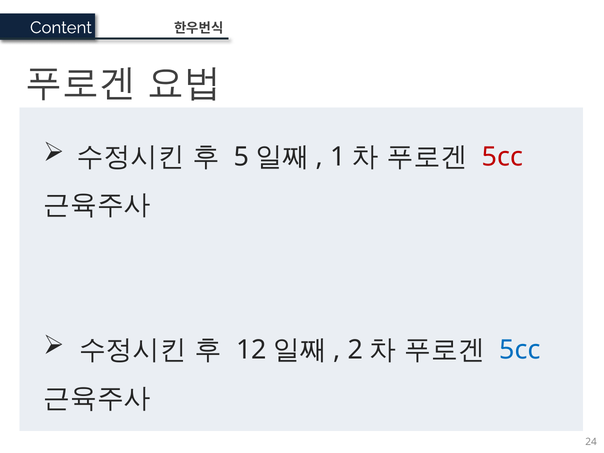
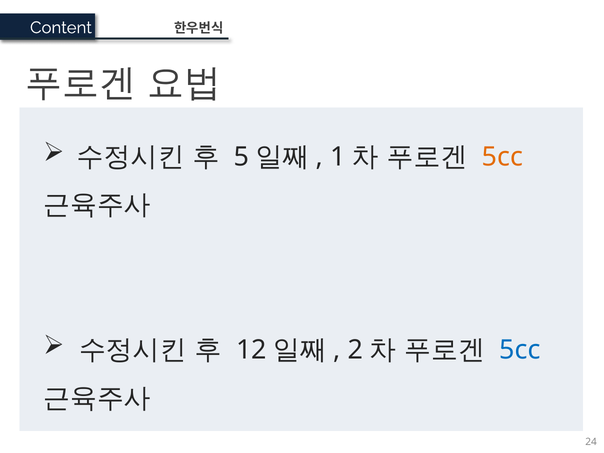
5cc colour: red -> orange (502, 157)
